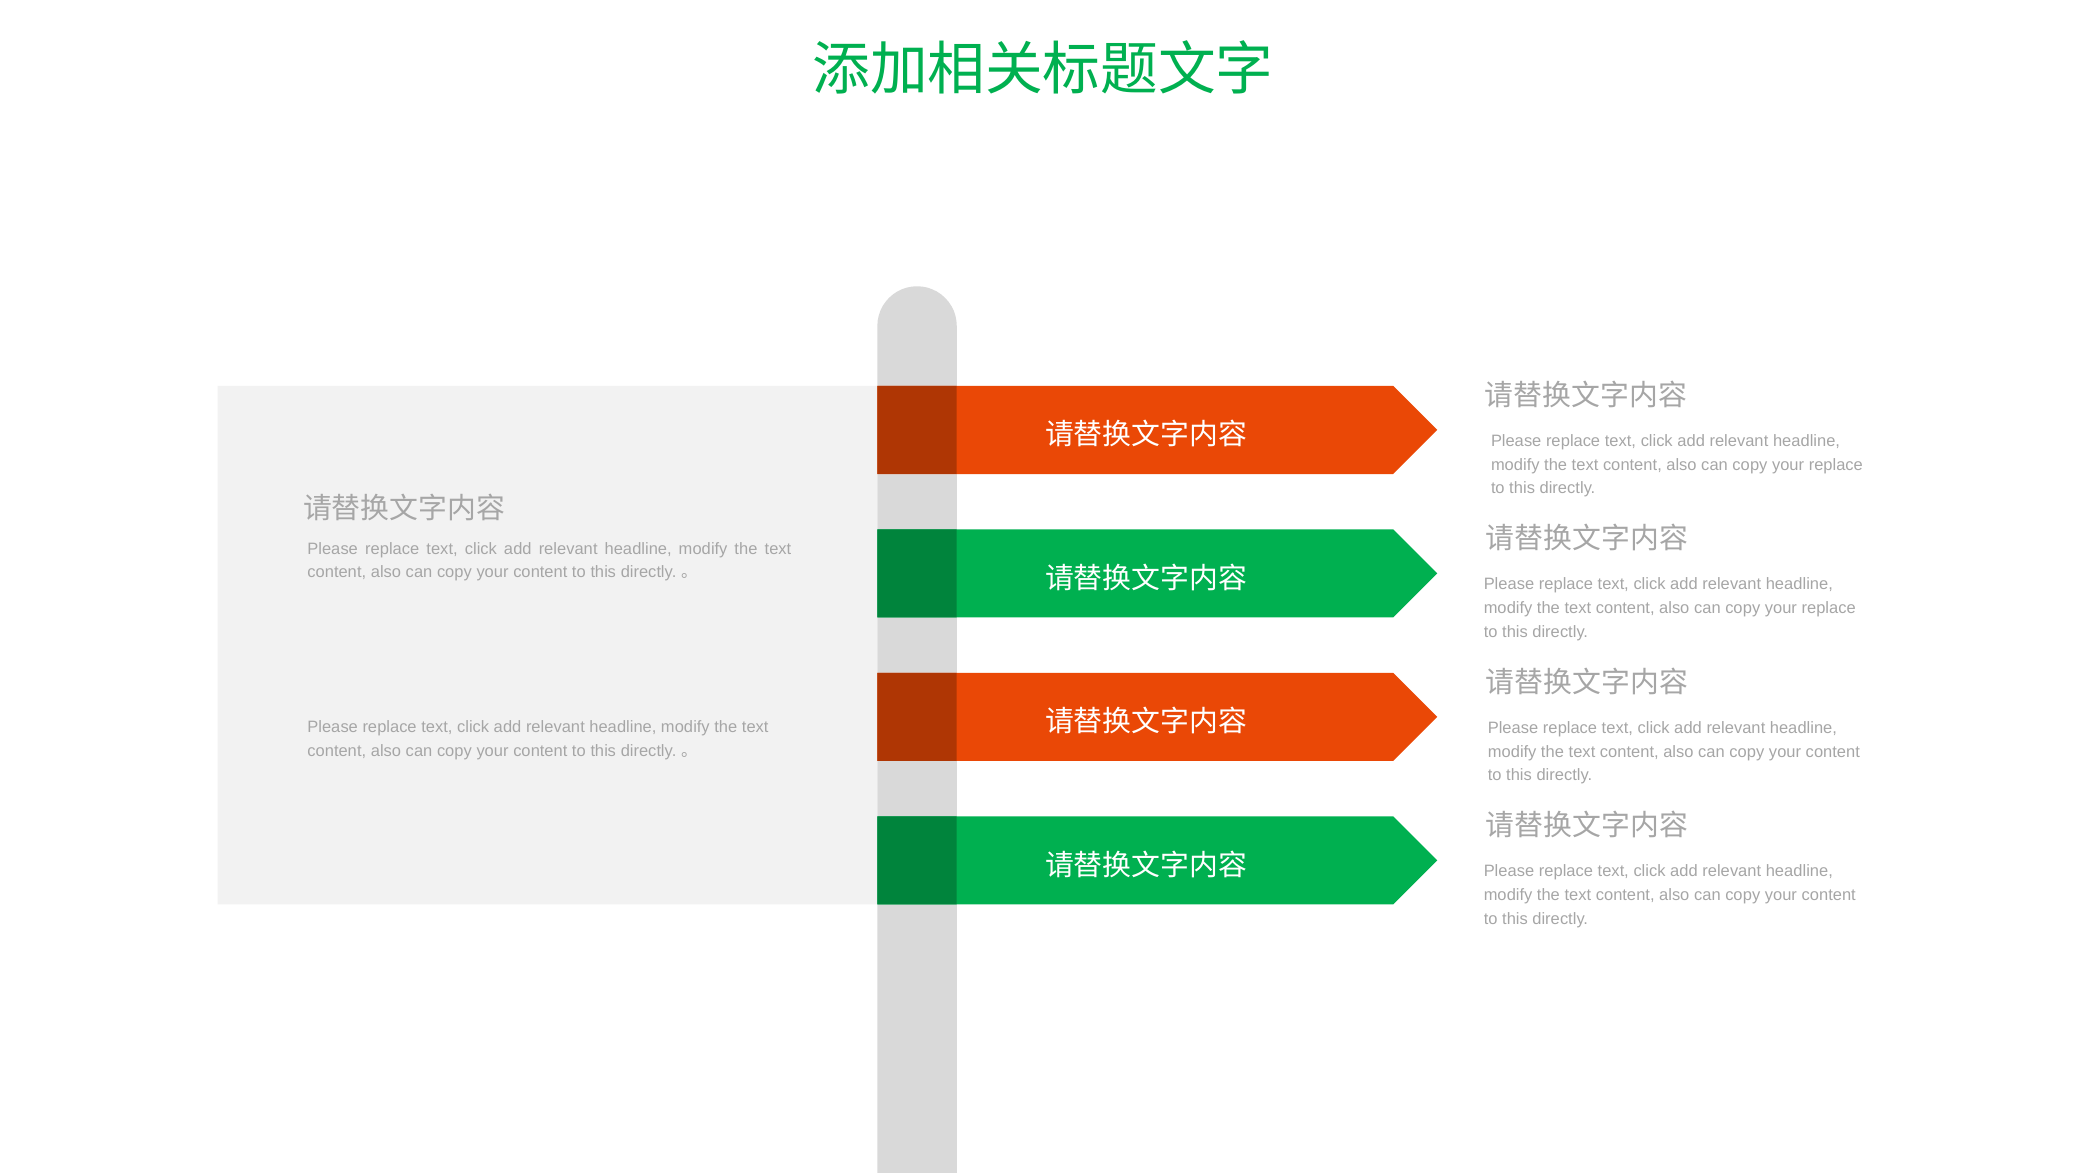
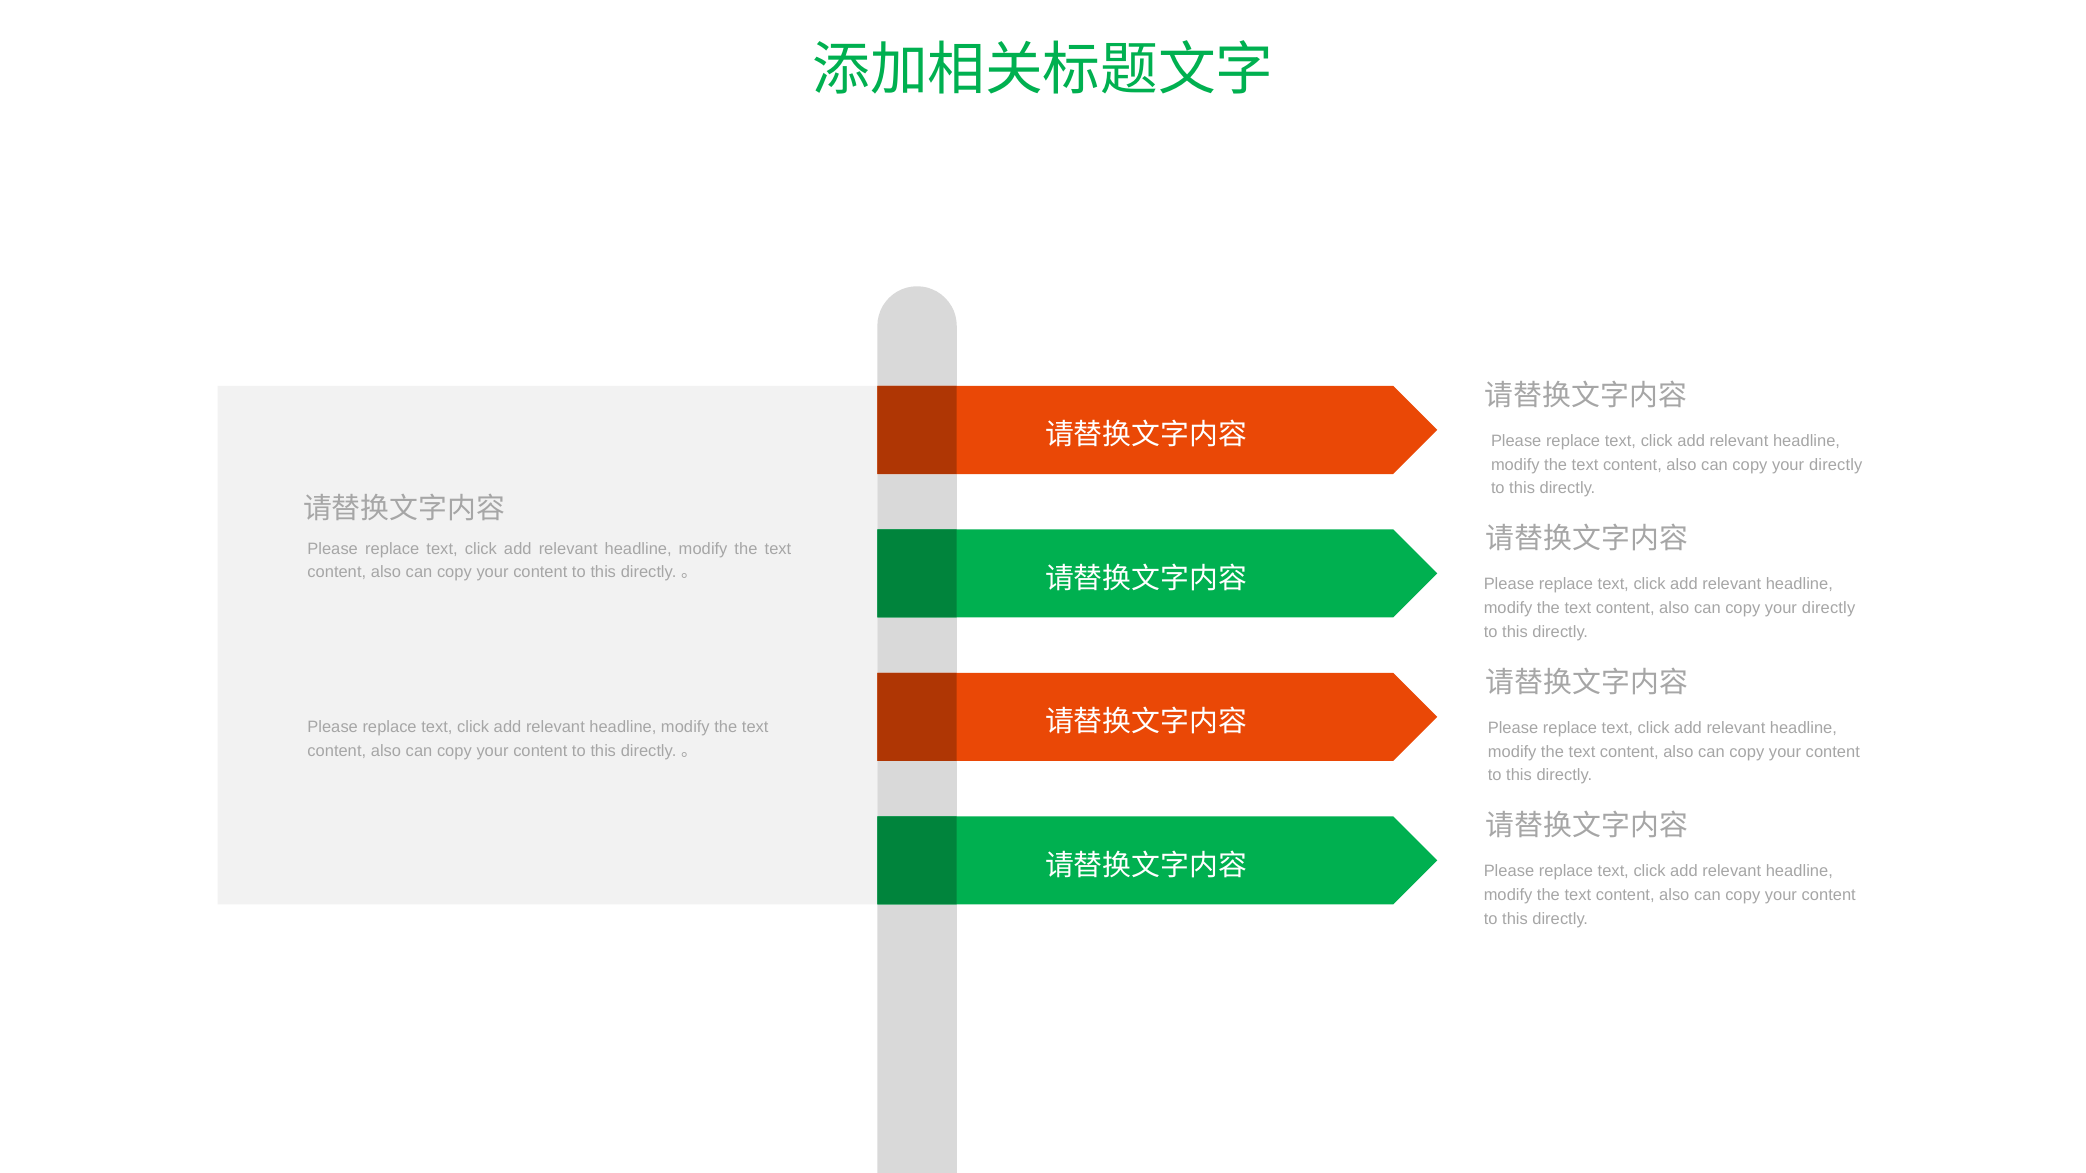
replace: replace -> directly (1836, 465)
replace: replace -> directly (1829, 608)
